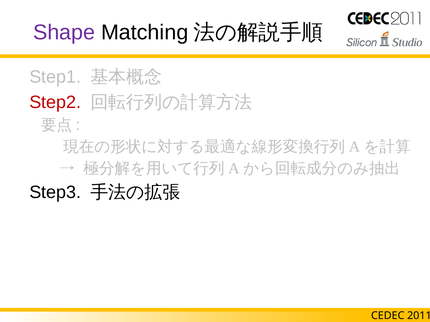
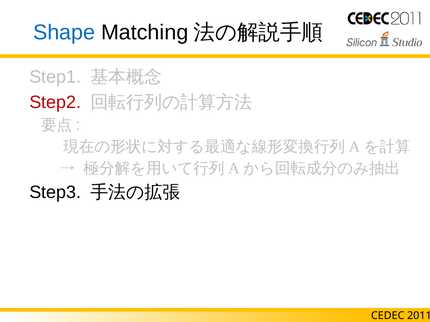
Shape colour: purple -> blue (64, 32)
